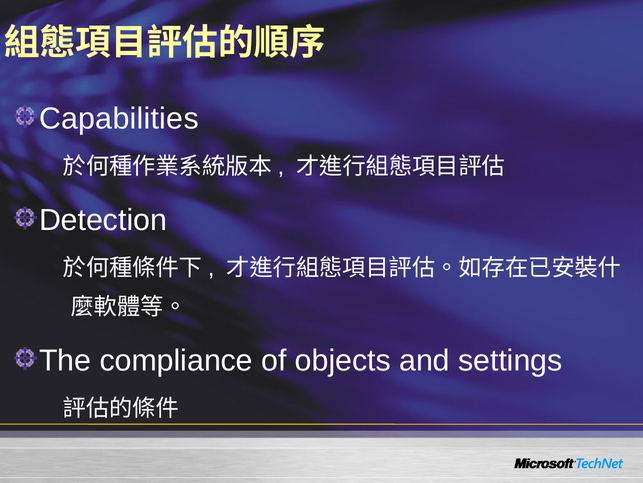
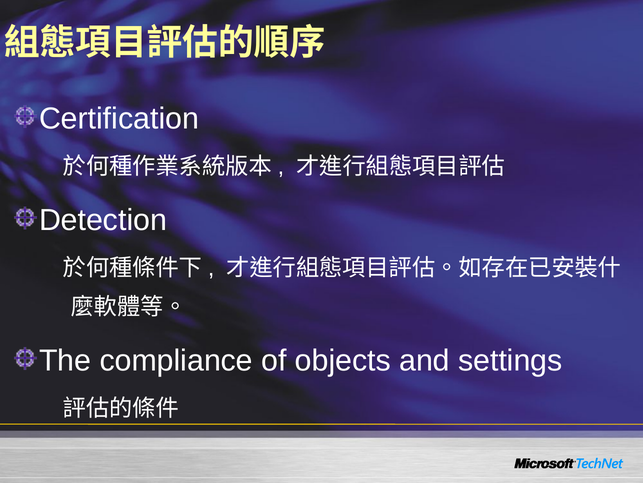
Capabilities: Capabilities -> Certification (119, 118)
